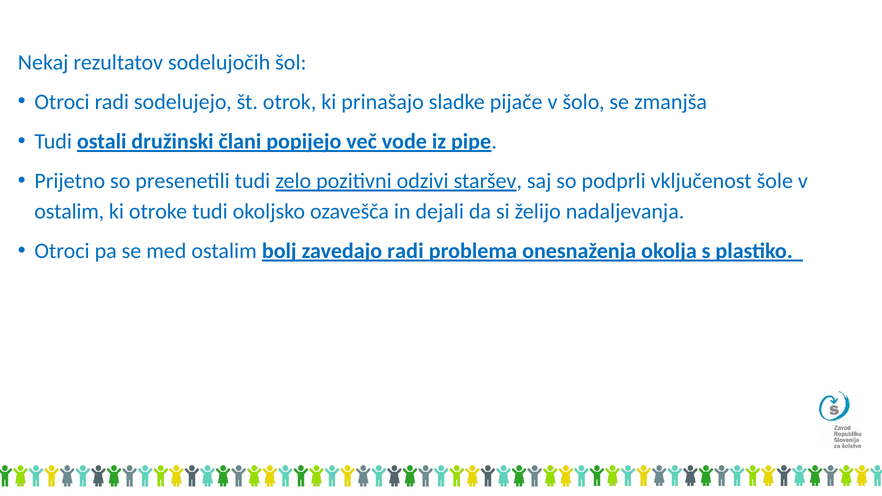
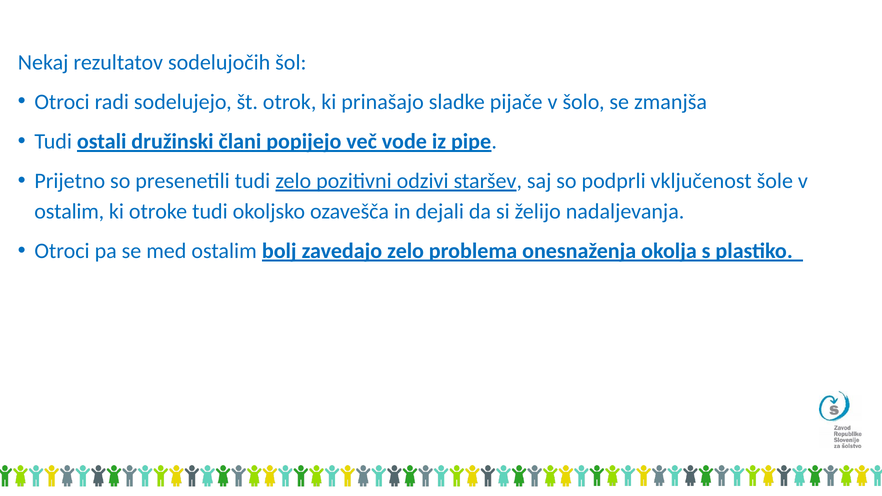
zavedajo radi: radi -> zelo (406, 251)
